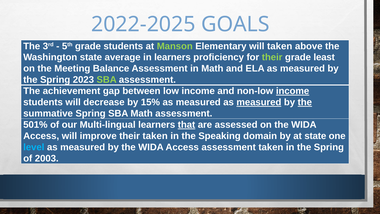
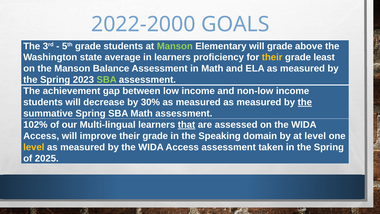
2022-2025: 2022-2025 -> 2022-2000 (143, 24)
will taken: taken -> grade (280, 46)
their colour: light green -> yellow (272, 57)
the Meeting: Meeting -> Manson (72, 69)
income underline: present -> none (293, 91)
15%: 15% -> 30% (150, 102)
measured underline: present -> none (259, 102)
501%: 501% -> 102% (35, 125)
improve their taken: taken -> grade (155, 136)
at state: state -> level (315, 136)
level colour: light blue -> yellow (34, 147)
2003: 2003 -> 2025 (47, 158)
